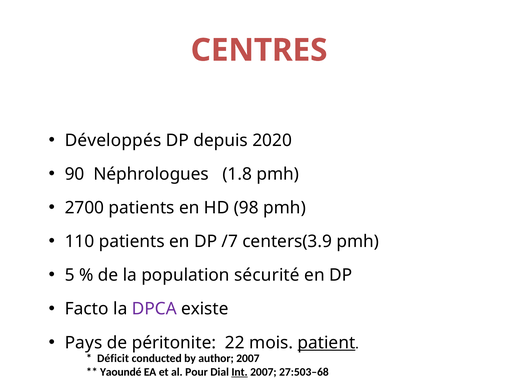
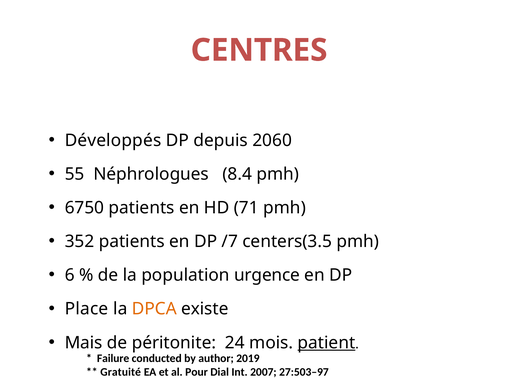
2020: 2020 -> 2060 (272, 140)
90: 90 -> 55 (75, 174)
1.8: 1.8 -> 8.4 (237, 174)
2700: 2700 -> 6750 (84, 208)
98: 98 -> 71 (246, 208)
110: 110 -> 352 (80, 241)
centers(3.9: centers(3.9 -> centers(3.5 (287, 241)
5: 5 -> 6 (70, 275)
sécurité: sécurité -> urgence (267, 275)
Facto: Facto -> Place (87, 309)
DPCA colour: purple -> orange (154, 309)
Pays: Pays -> Mais (84, 342)
22: 22 -> 24 (235, 342)
Déficit: Déficit -> Failure (113, 358)
author 2007: 2007 -> 2019 (248, 358)
Yaoundé: Yaoundé -> Gratuité (121, 372)
Int underline: present -> none (240, 372)
27:503–68: 27:503–68 -> 27:503–97 (304, 372)
